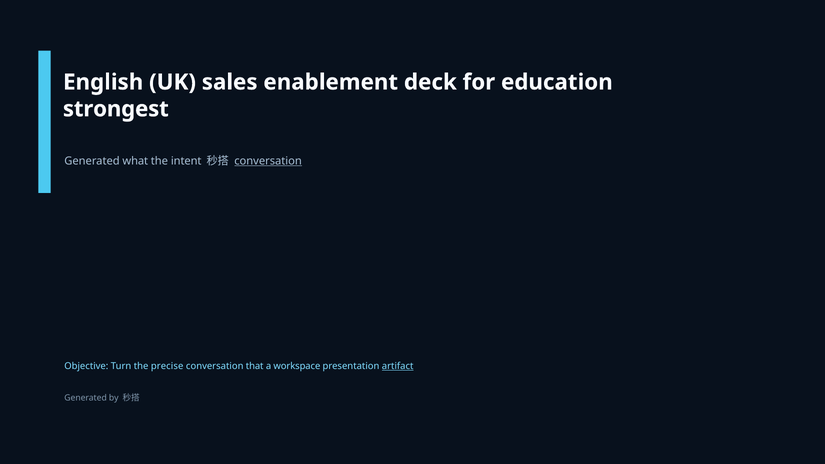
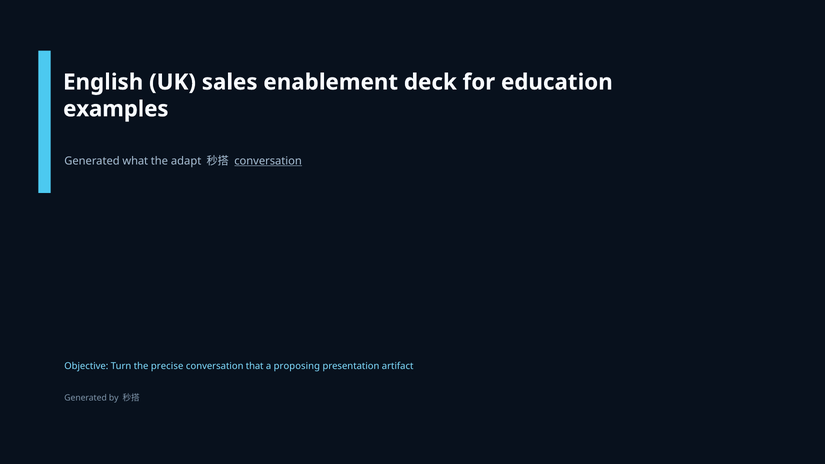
strongest: strongest -> examples (116, 109)
intent: intent -> adapt (186, 161)
workspace: workspace -> proposing (297, 366)
artifact underline: present -> none (398, 366)
